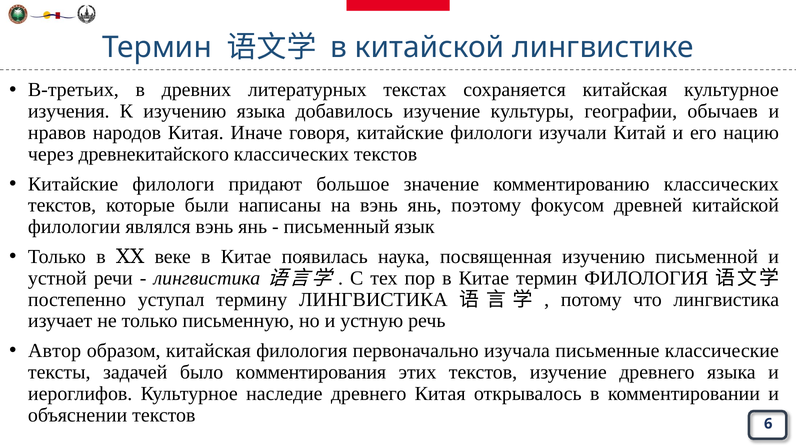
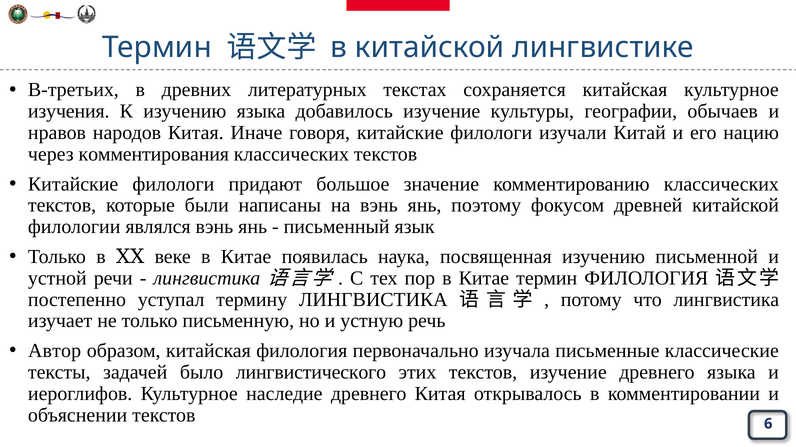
древнекитайского: древнекитайского -> комментирования (154, 155)
комментирования: комментирования -> лингвистического (311, 373)
